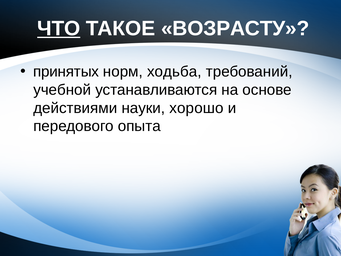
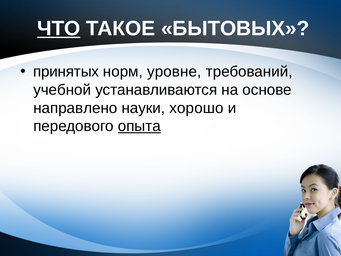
ВОЗРАСТУ: ВОЗРАСТУ -> БЫТОВЫХ (235, 28)
ходьба: ходьба -> уровне (174, 72)
действиями: действиями -> направлено (75, 108)
опыта underline: none -> present (139, 126)
